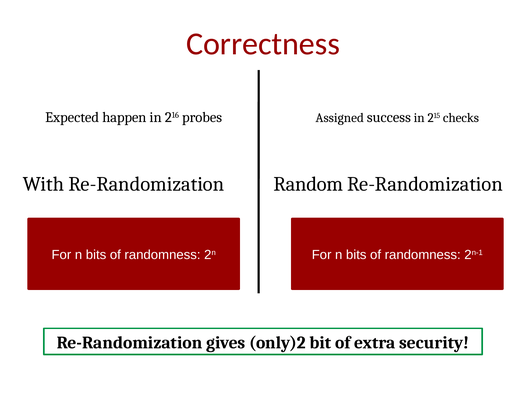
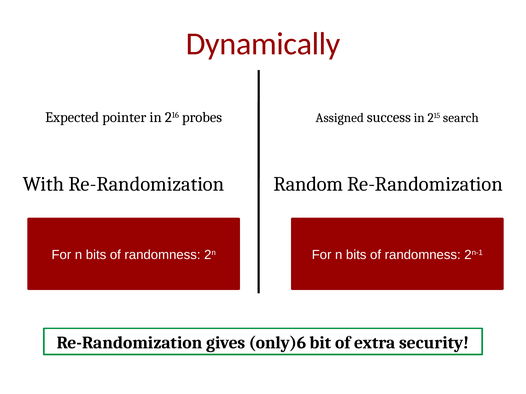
Correctness: Correctness -> Dynamically (263, 44)
happen: happen -> pointer (124, 118)
checks: checks -> search (461, 118)
only)2: only)2 -> only)6 (278, 343)
